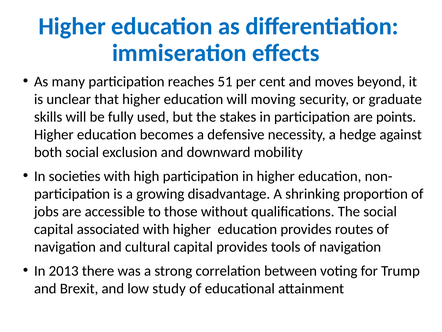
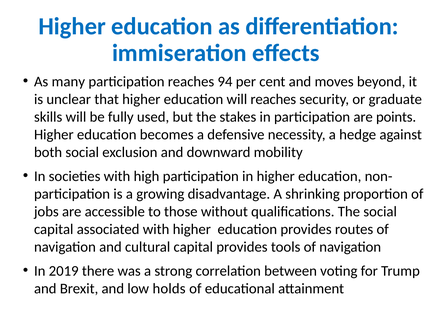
51: 51 -> 94 (225, 81)
will moving: moving -> reaches (273, 99)
2013: 2013 -> 2019 (64, 270)
study: study -> holds (169, 288)
